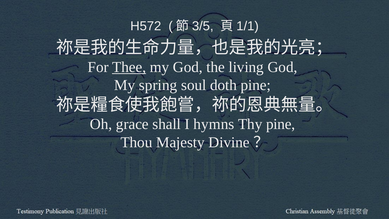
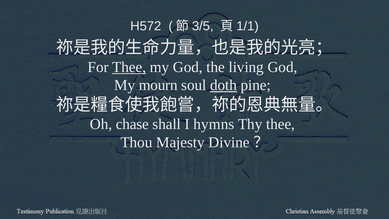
spring: spring -> mourn (158, 85)
doth underline: none -> present (224, 85)
grace: grace -> chase (132, 124)
Thy pine: pine -> thee (281, 124)
